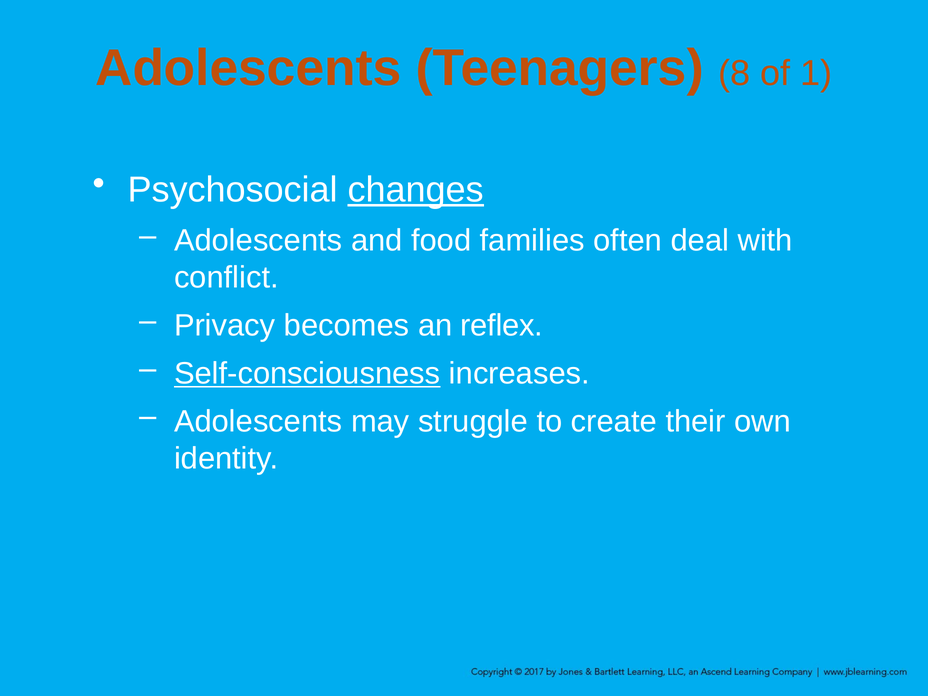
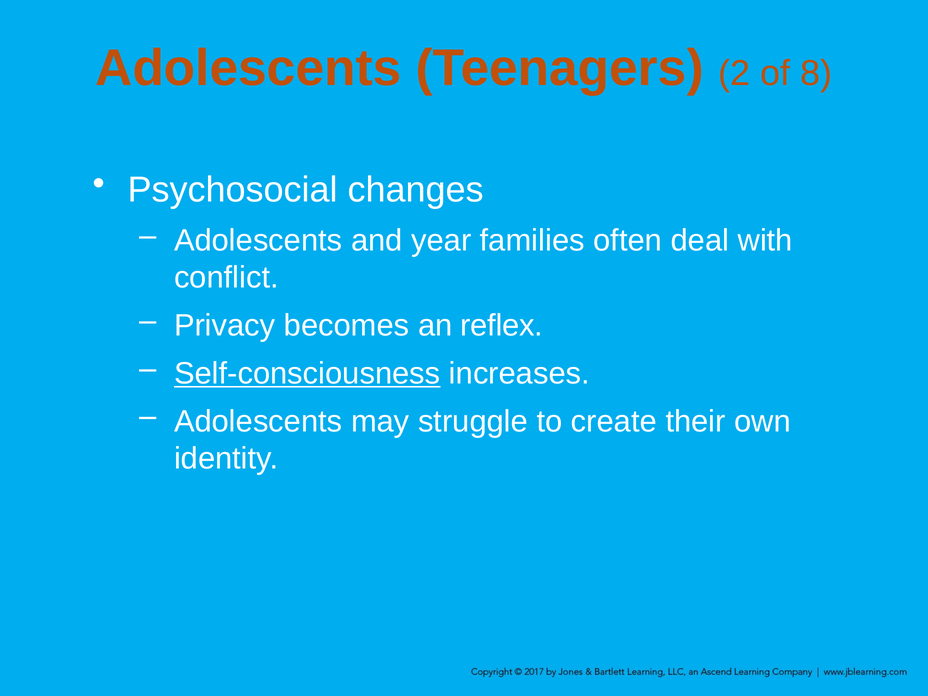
8: 8 -> 2 (734, 73)
1: 1 -> 8 (816, 73)
changes underline: present -> none (416, 190)
food: food -> year (441, 240)
